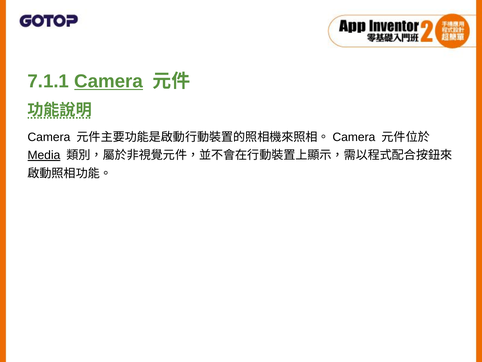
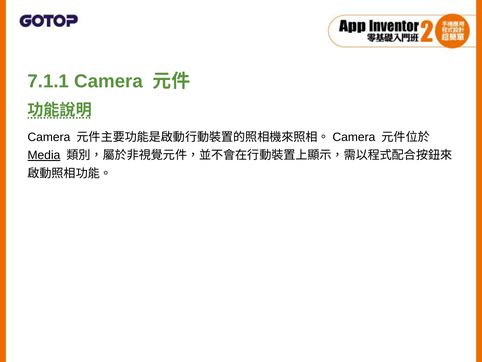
Camera underline: present -> none (109, 81)
